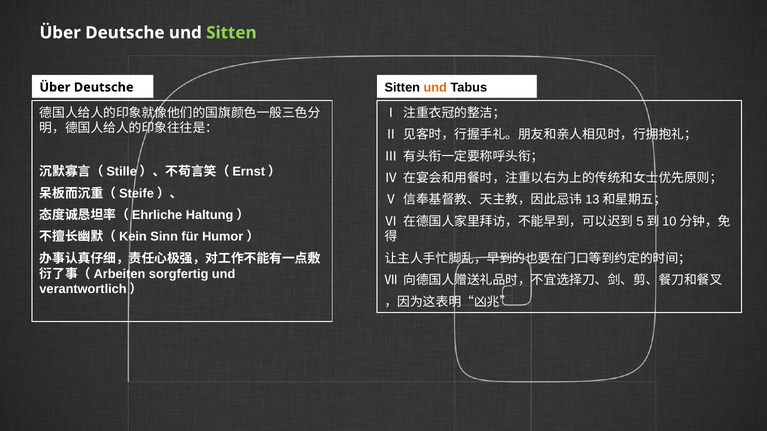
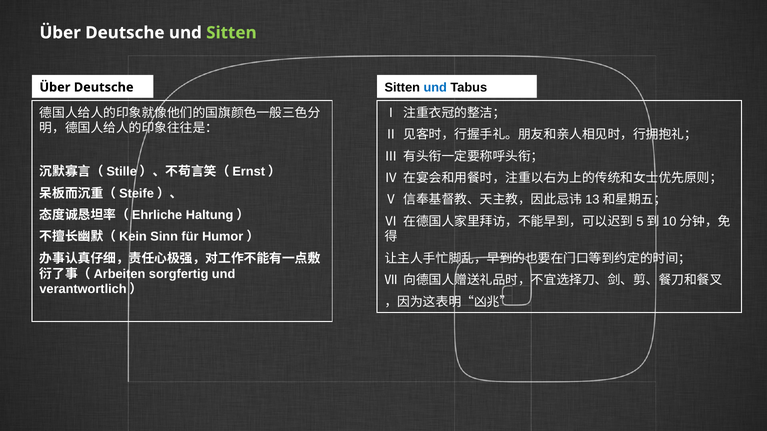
und colour: orange -> blue (435, 87)
